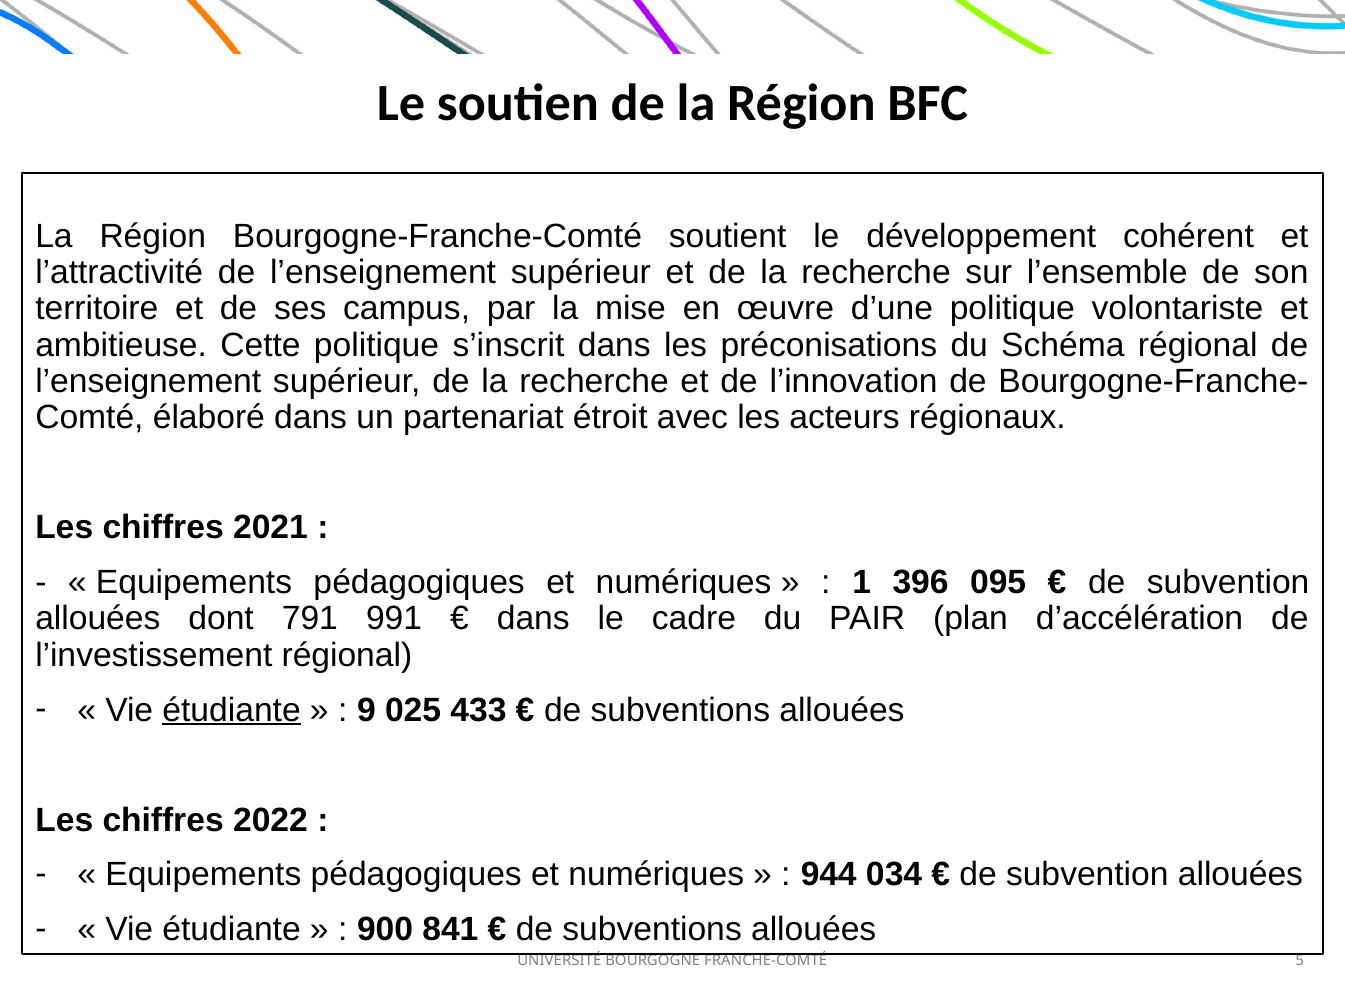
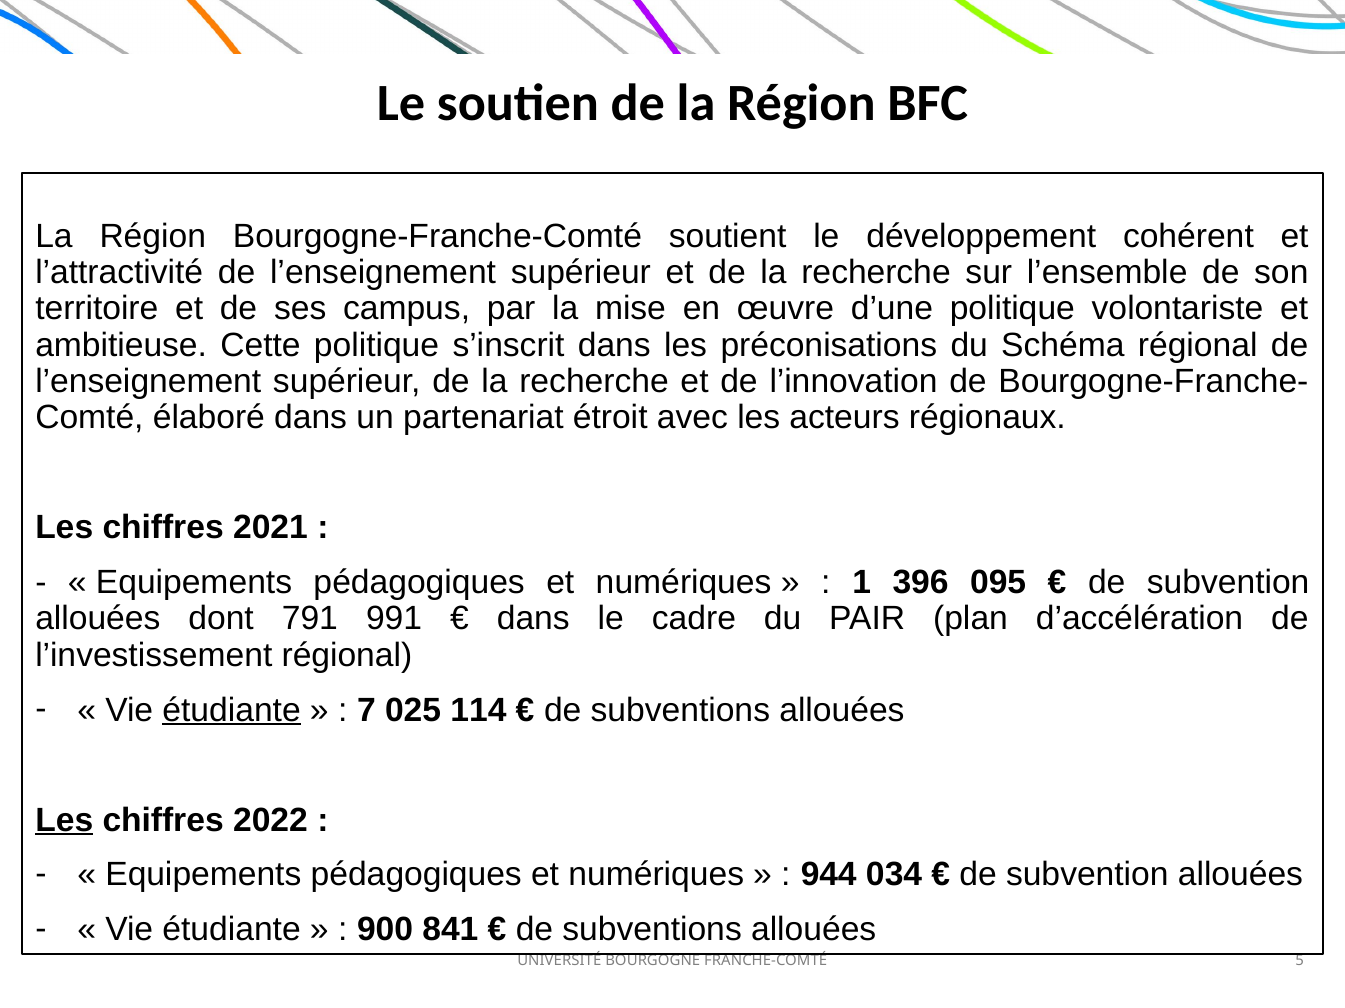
9: 9 -> 7 (366, 711)
433: 433 -> 114 (478, 711)
Les underline: none -> present (64, 821)
